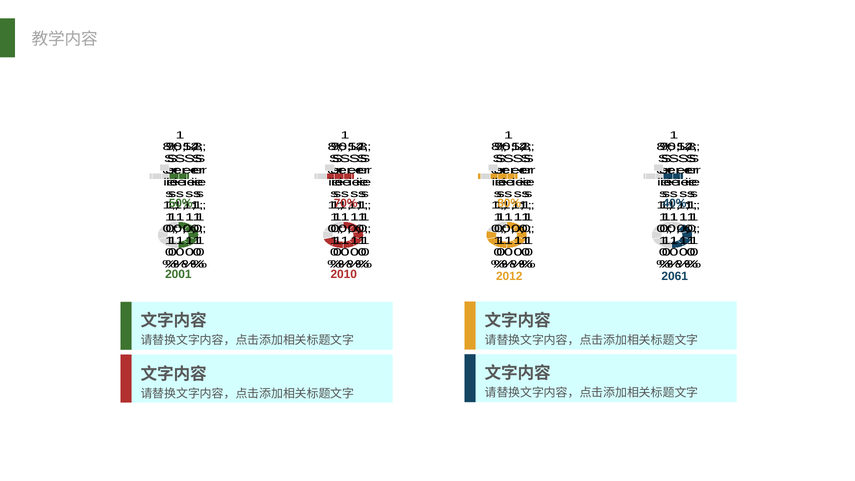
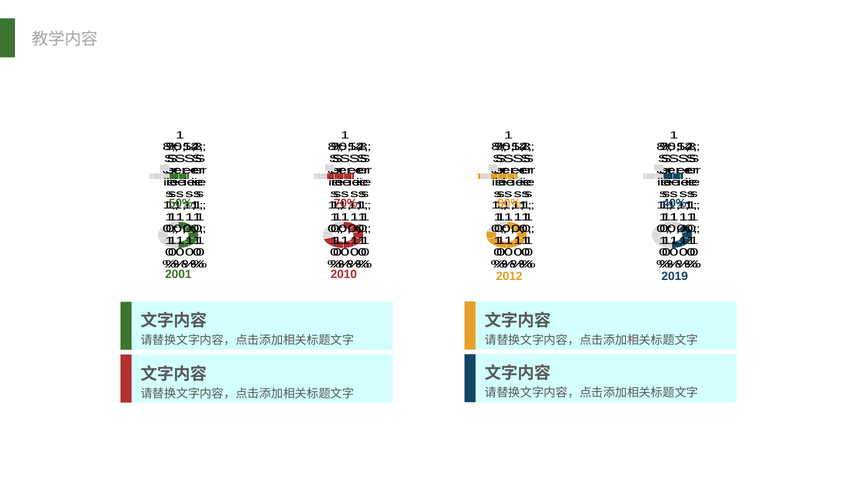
2061: 2061 -> 2019 (675, 276)
